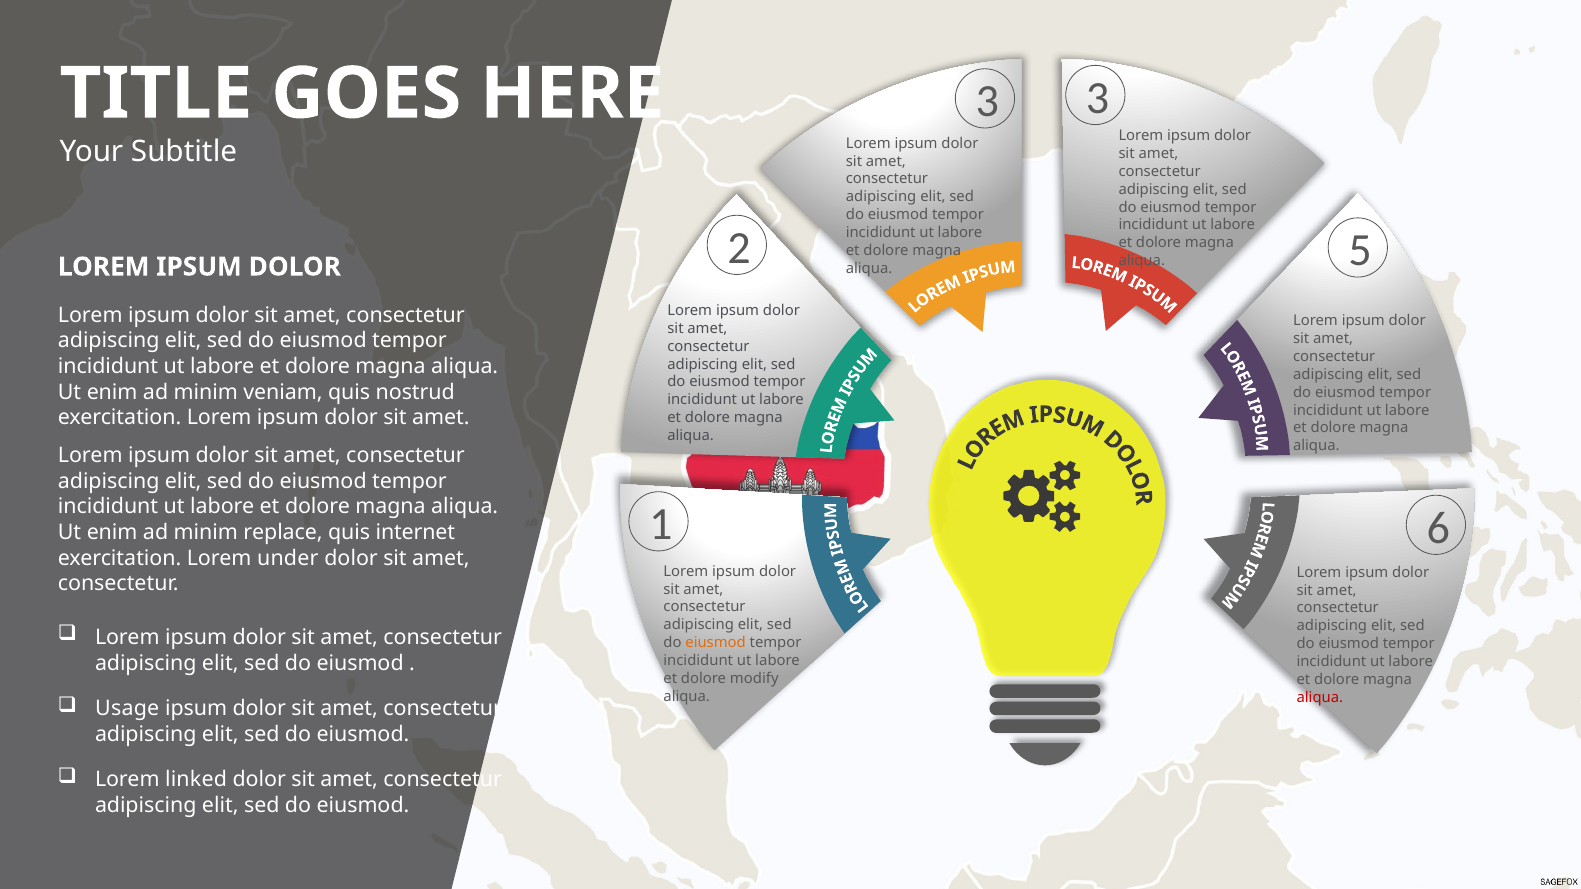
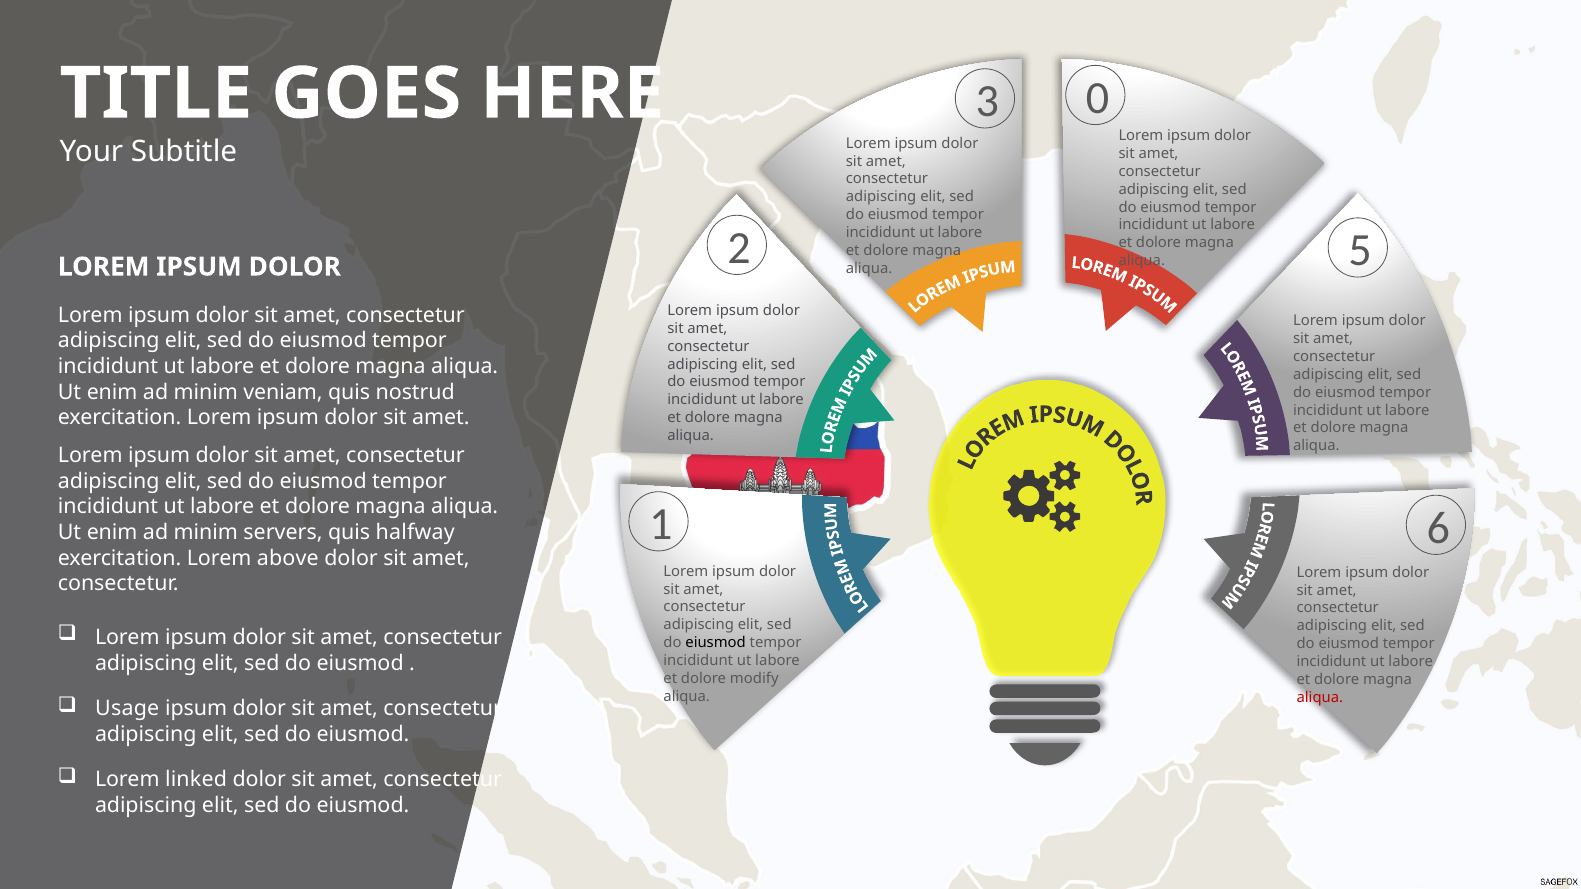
3: 3 -> 0 (1098, 98)
replace: replace -> servers (283, 533)
internet: internet -> halfway (415, 533)
under: under -> above (288, 558)
eiusmod colour: orange -> black (716, 643)
